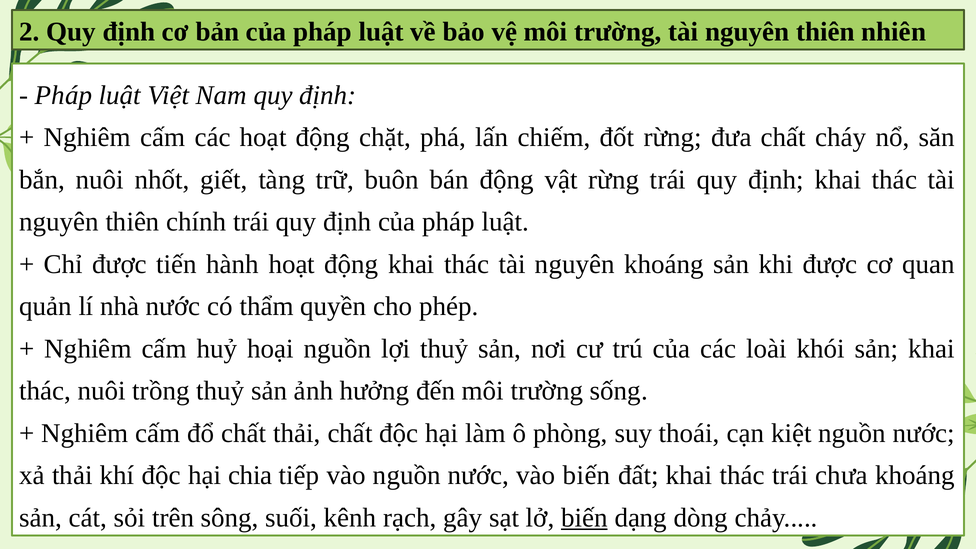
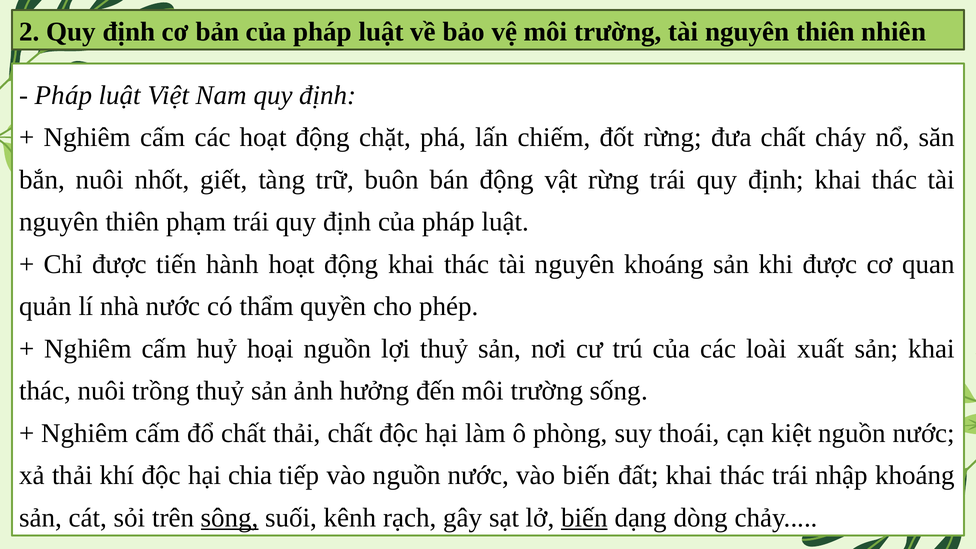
chính: chính -> phạm (196, 222)
khói: khói -> xuất (821, 349)
chưa: chưa -> nhập (842, 475)
sông underline: none -> present (230, 518)
